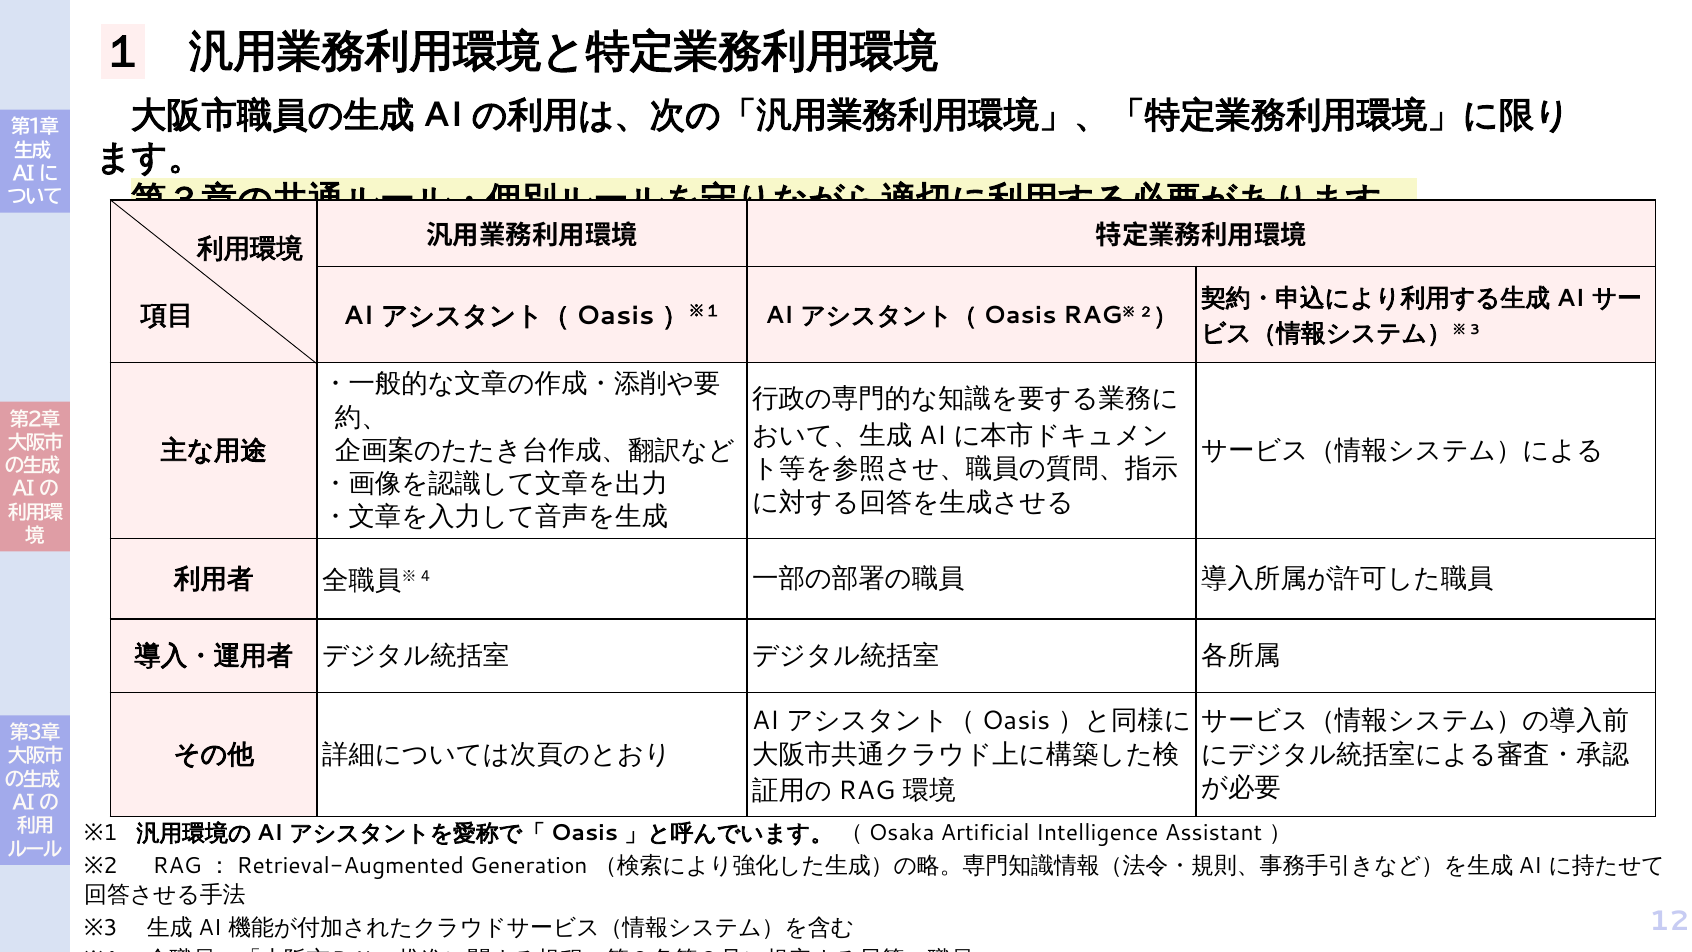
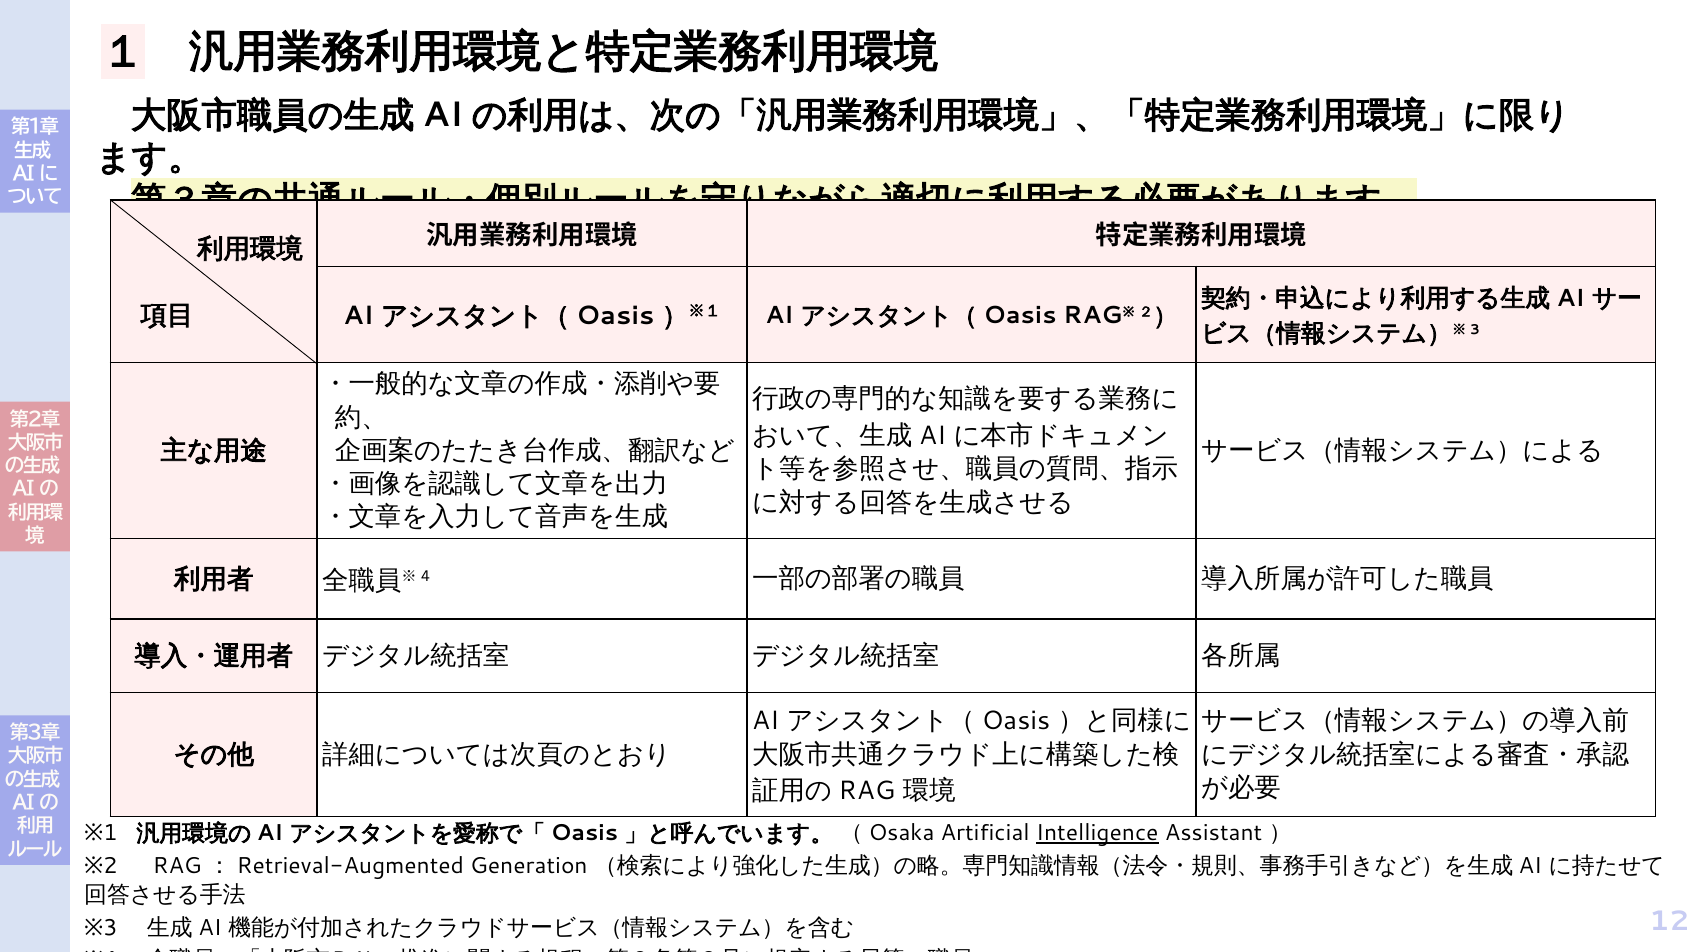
Intelligence underline: none -> present (1097, 833)
